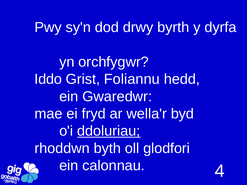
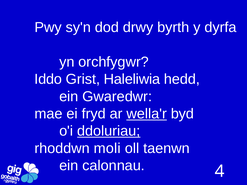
Foliannu: Foliannu -> Haleliwia (132, 79)
wella'r underline: none -> present (147, 114)
byth: byth -> moli (107, 148)
glodfori: glodfori -> taenwn (166, 148)
